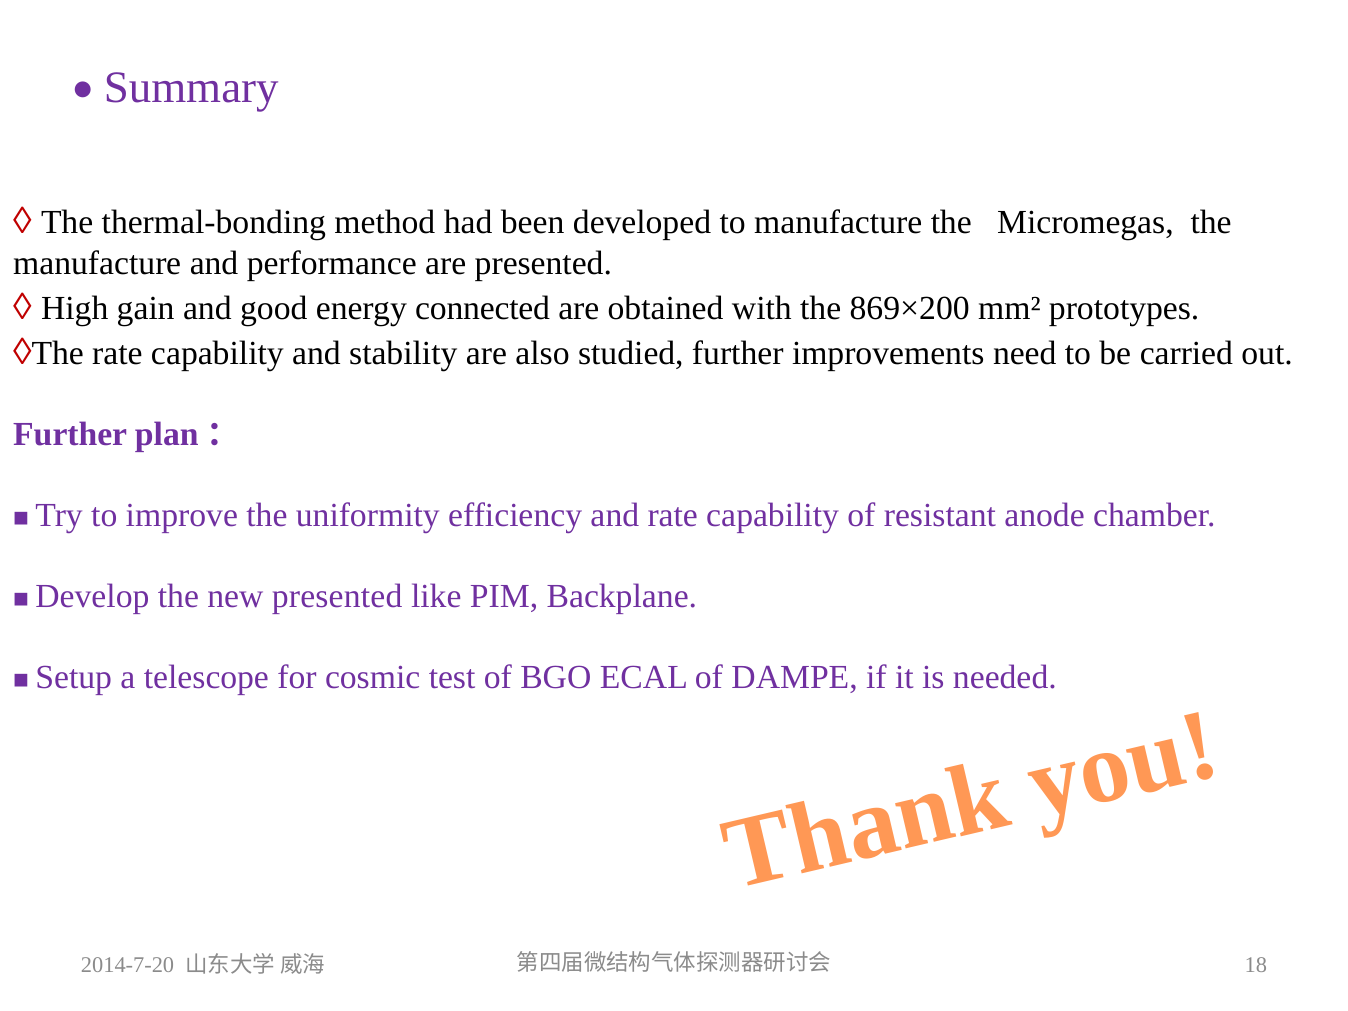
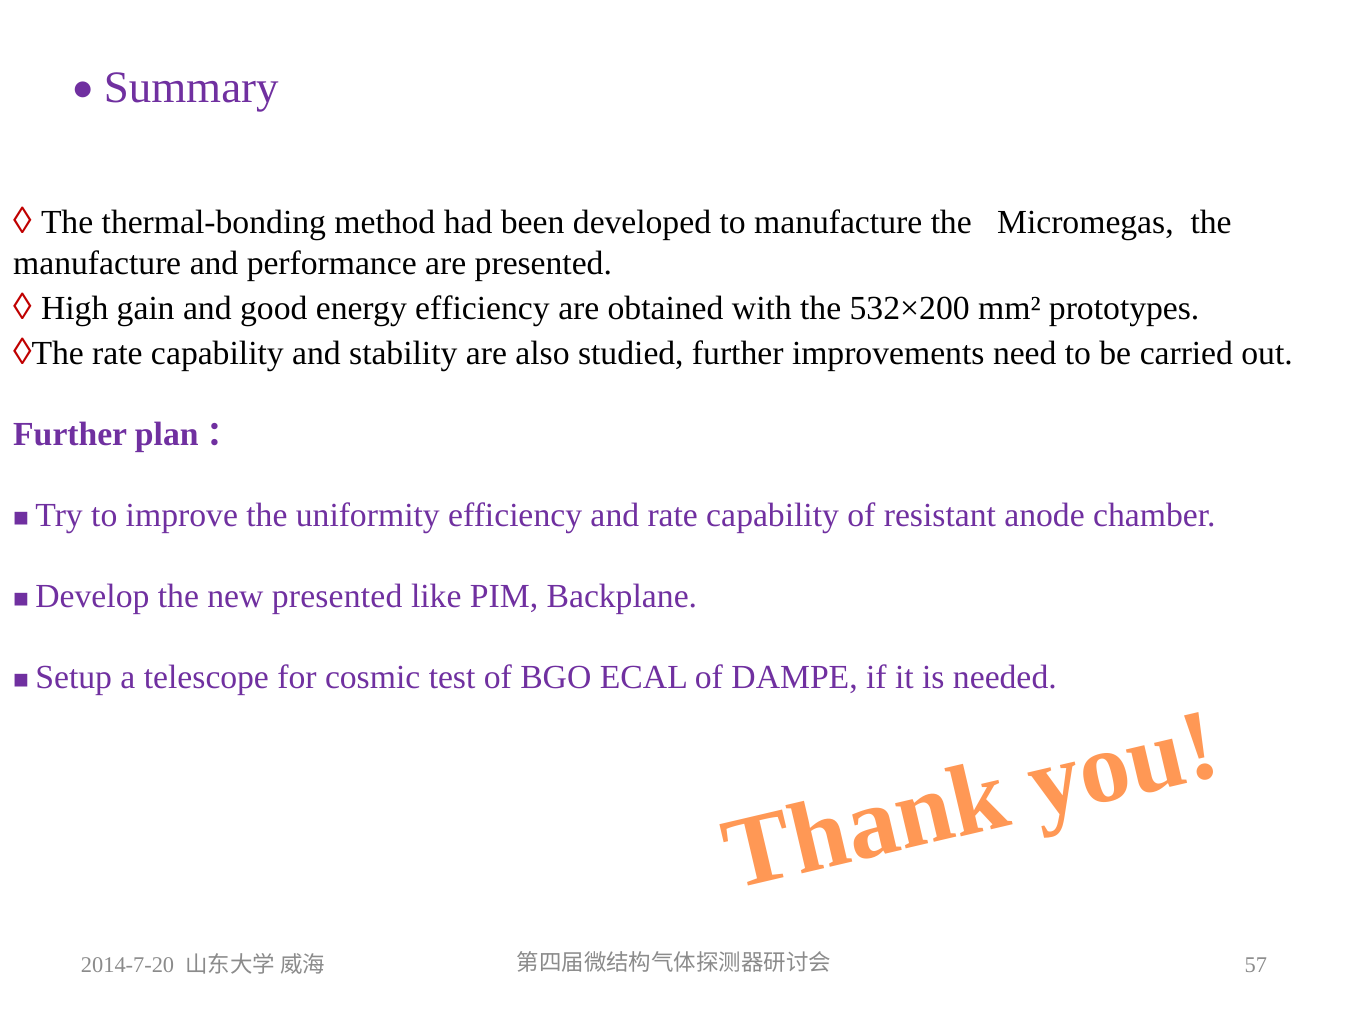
energy connected: connected -> efficiency (482, 308)
869×200: 869×200 -> 532×200 (910, 308)
18: 18 -> 57 (1256, 965)
